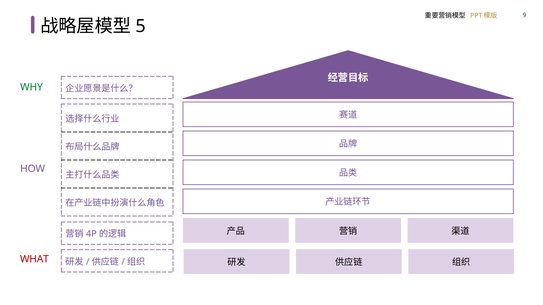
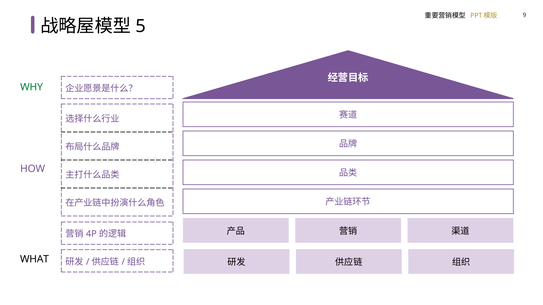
WHAT colour: red -> black (34, 259)
